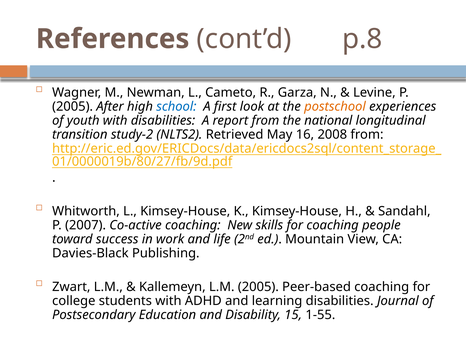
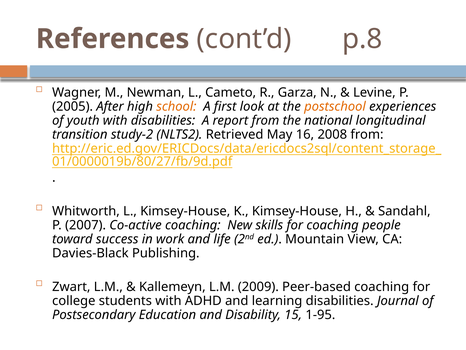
school colour: blue -> orange (176, 107)
L.M 2005: 2005 -> 2009 (258, 286)
1-55: 1-55 -> 1-95 (320, 314)
